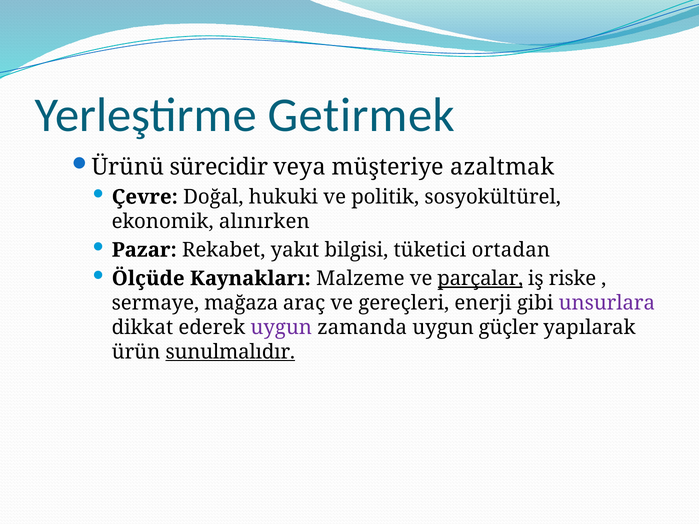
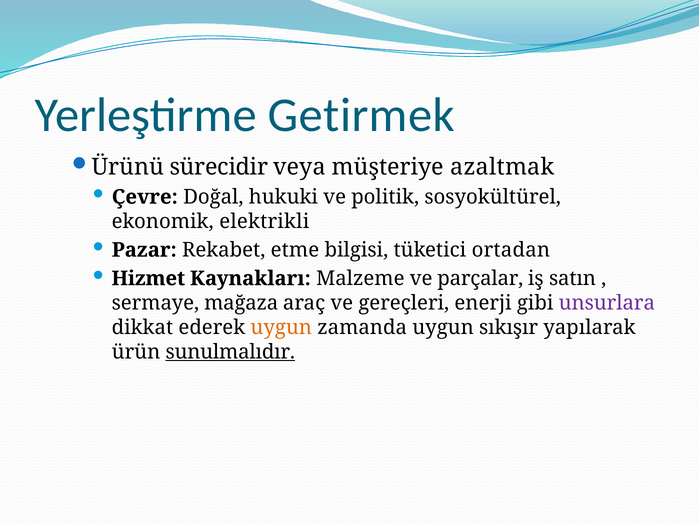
alınırken: alınırken -> elektrikli (264, 222)
yakıt: yakıt -> etme (295, 250)
Ölçüde: Ölçüde -> Hizmet (148, 279)
parçalar underline: present -> none (480, 279)
riske: riske -> satın (573, 279)
uygun colour: purple -> orange (281, 328)
güçler: güçler -> sıkışır (509, 328)
